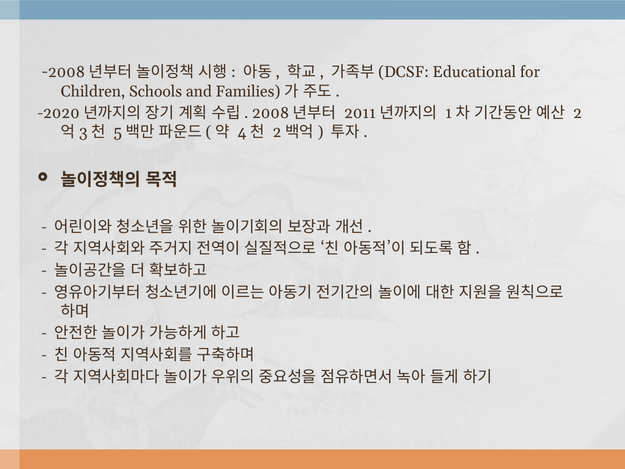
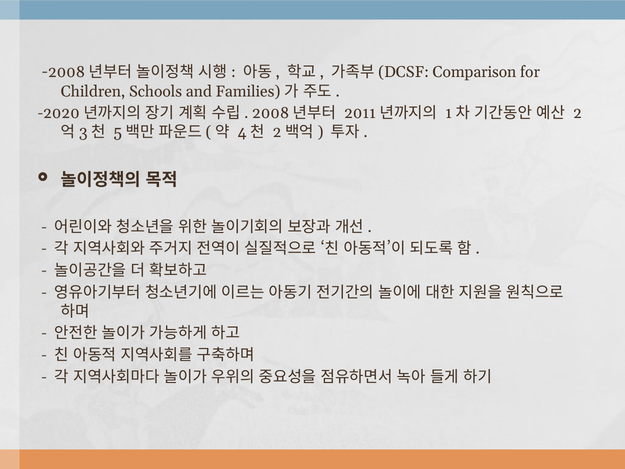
Educational: Educational -> Comparison (474, 72)
